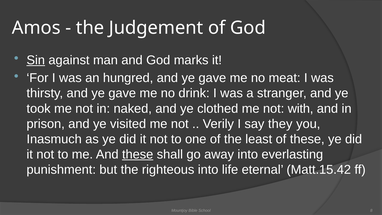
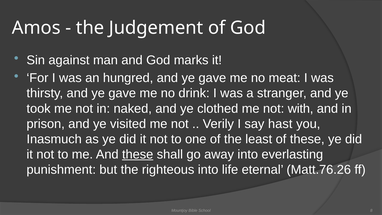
Sin underline: present -> none (36, 60)
they: they -> hast (280, 124)
Matt.15.42: Matt.15.42 -> Matt.76.26 (319, 170)
